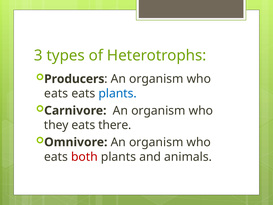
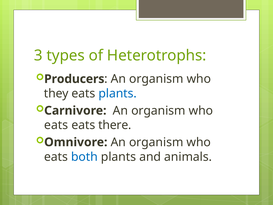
eats: eats -> they (56, 93)
they: they -> eats (56, 125)
both colour: red -> blue (84, 157)
